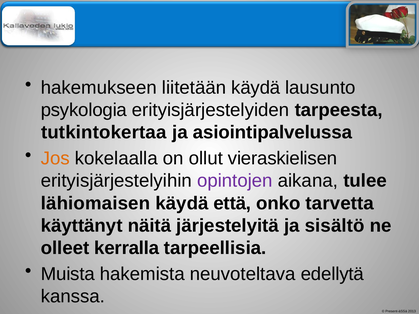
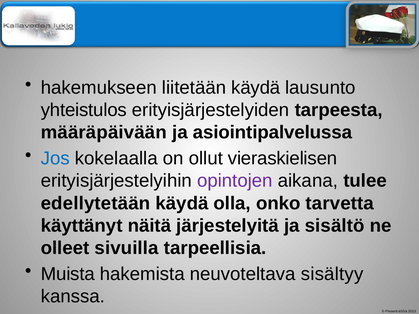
psykologia: psykologia -> yhteistulos (84, 110)
tutkintokertaa: tutkintokertaa -> määräpäivään (104, 133)
Jos colour: orange -> blue (55, 159)
lähiomaisen: lähiomaisen -> edellytetään (96, 203)
että: että -> olla (232, 203)
kerralla: kerralla -> sivuilla (127, 248)
edellytä: edellytä -> sisältyy (332, 274)
